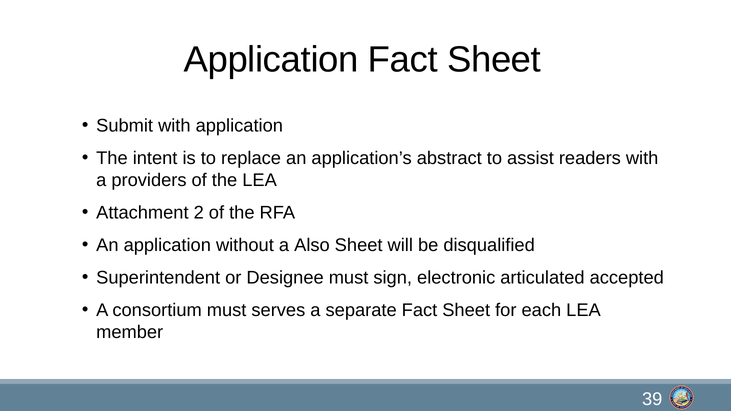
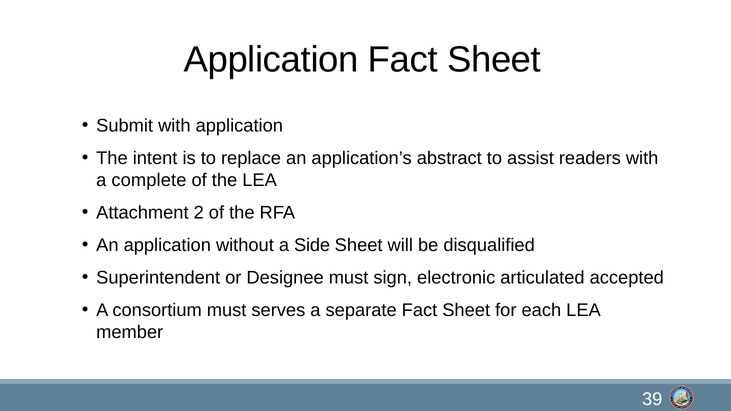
providers: providers -> complete (149, 180)
Also: Also -> Side (312, 245)
